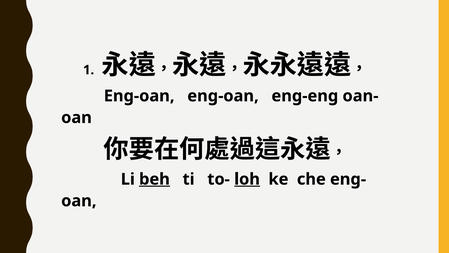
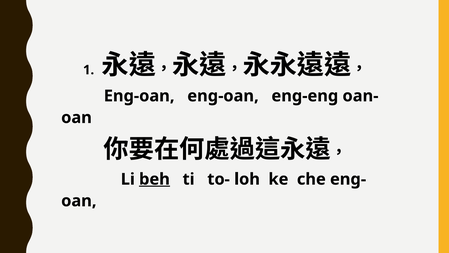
loh underline: present -> none (247, 179)
